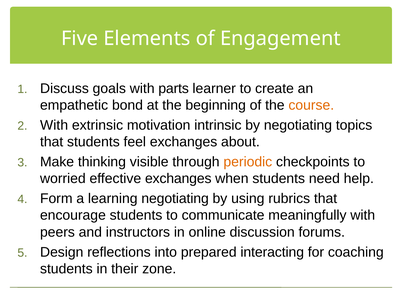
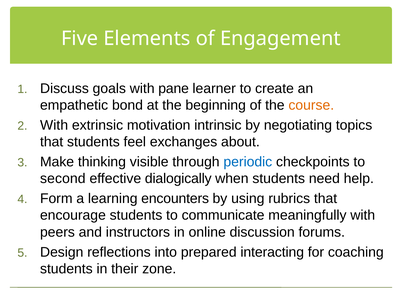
parts: parts -> pane (174, 88)
periodic colour: orange -> blue (248, 162)
worried: worried -> second (63, 178)
effective exchanges: exchanges -> dialogically (178, 178)
learning negotiating: negotiating -> encounters (175, 198)
